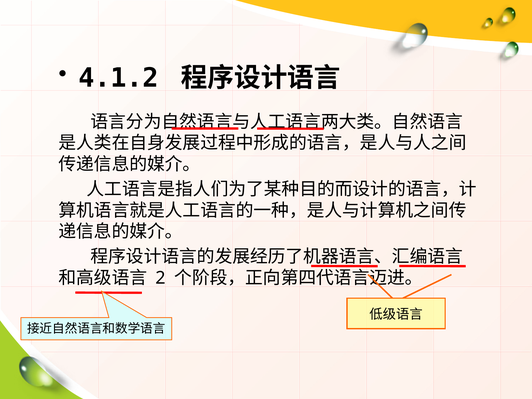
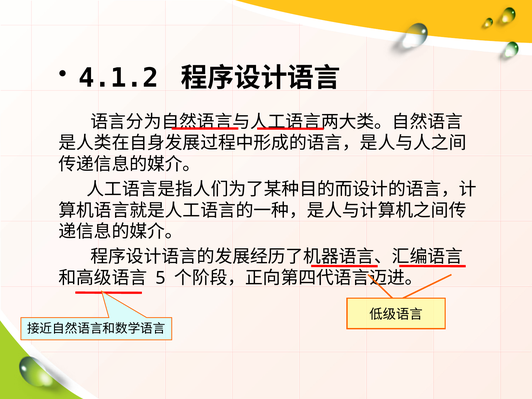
2: 2 -> 5 (160, 278)
